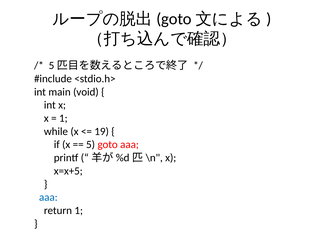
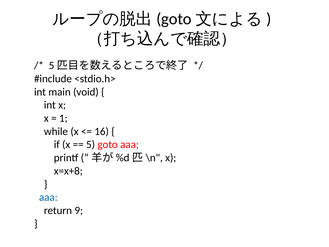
19: 19 -> 16 (102, 131)
x=x+5: x=x+5 -> x=x+8 (68, 171)
return 1: 1 -> 9 (79, 210)
